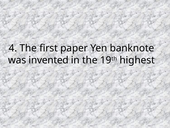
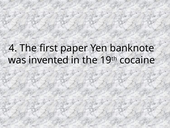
highest: highest -> cocaine (137, 60)
